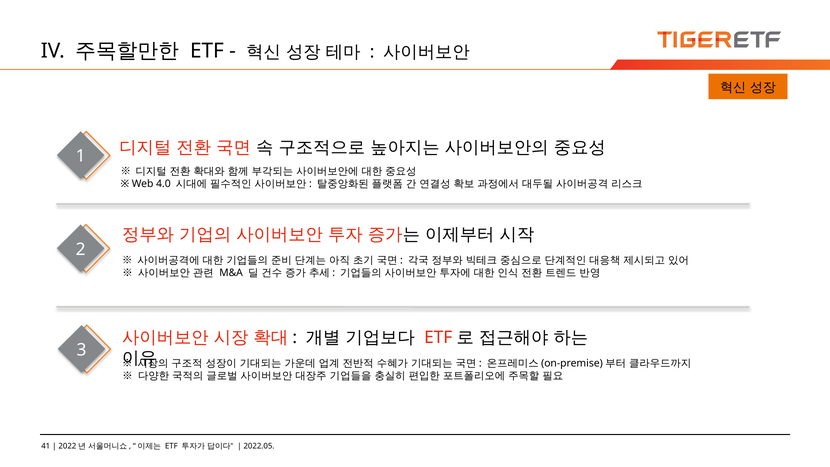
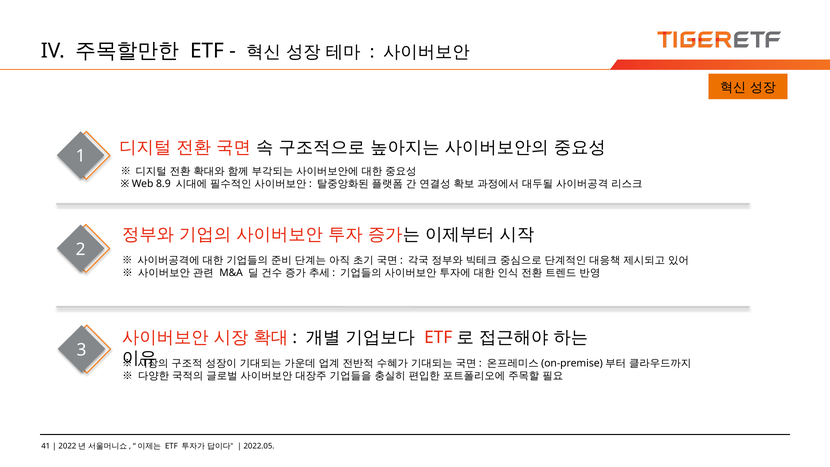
4.0: 4.0 -> 8.9 (163, 184)
